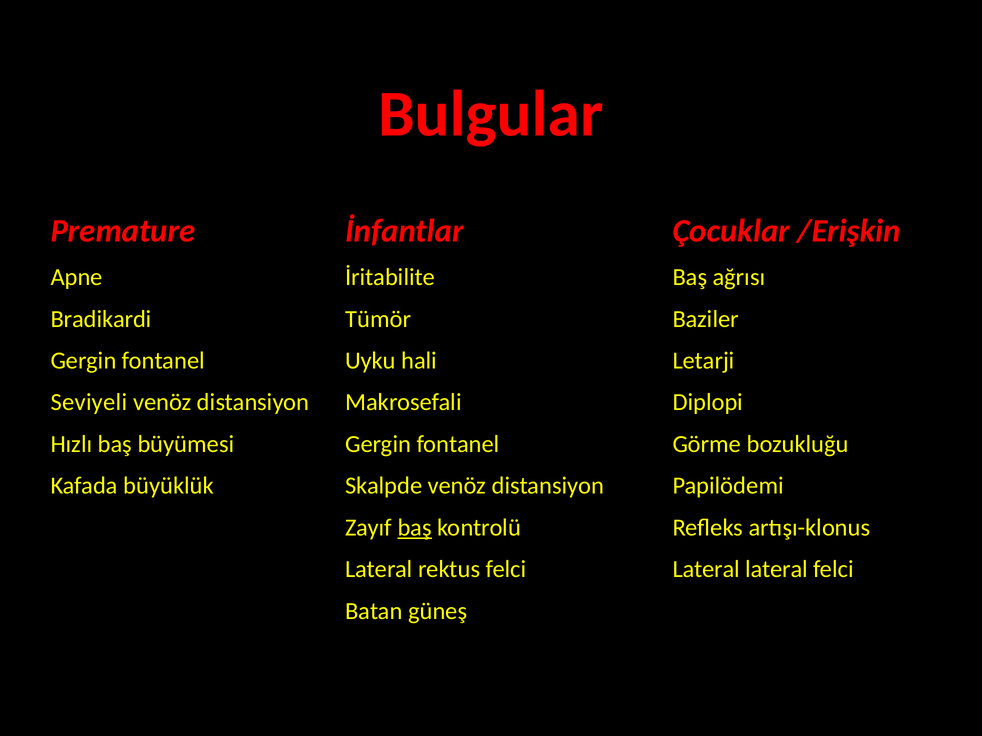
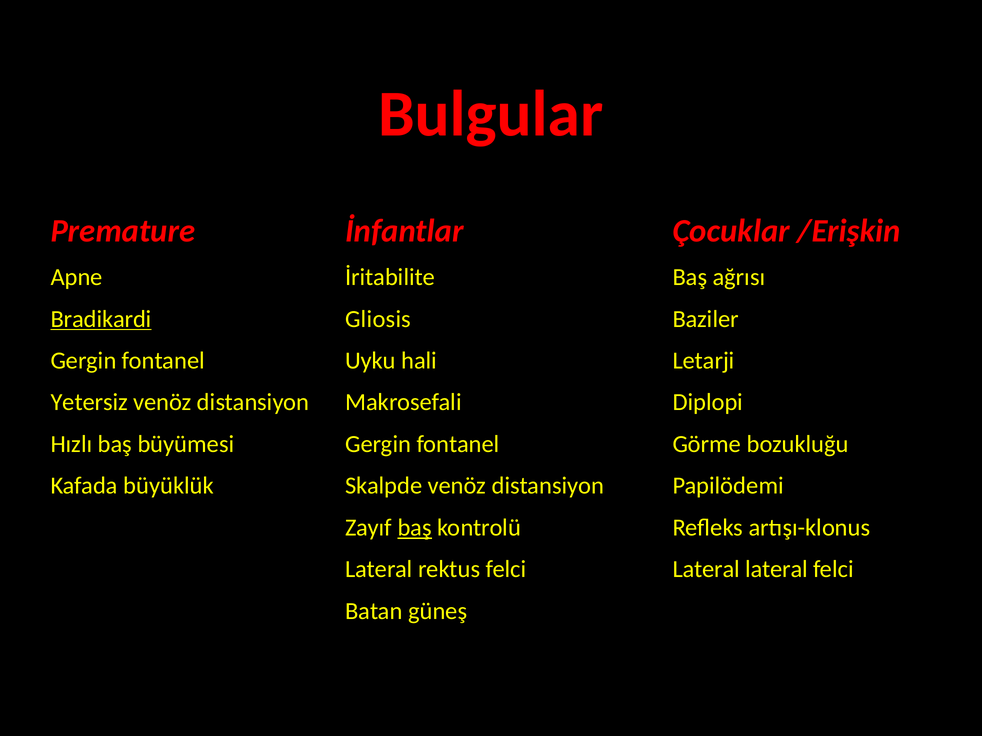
Bradikardi underline: none -> present (101, 319)
Tümör: Tümör -> Gliosis (378, 319)
Seviyeli: Seviyeli -> Yetersiz (89, 403)
